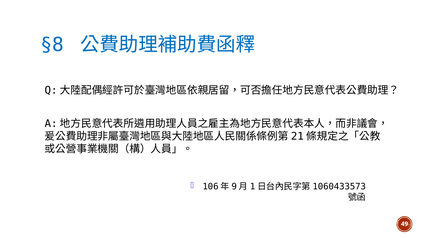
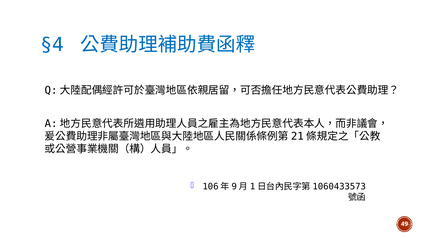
§8: §8 -> §4 (52, 45)
